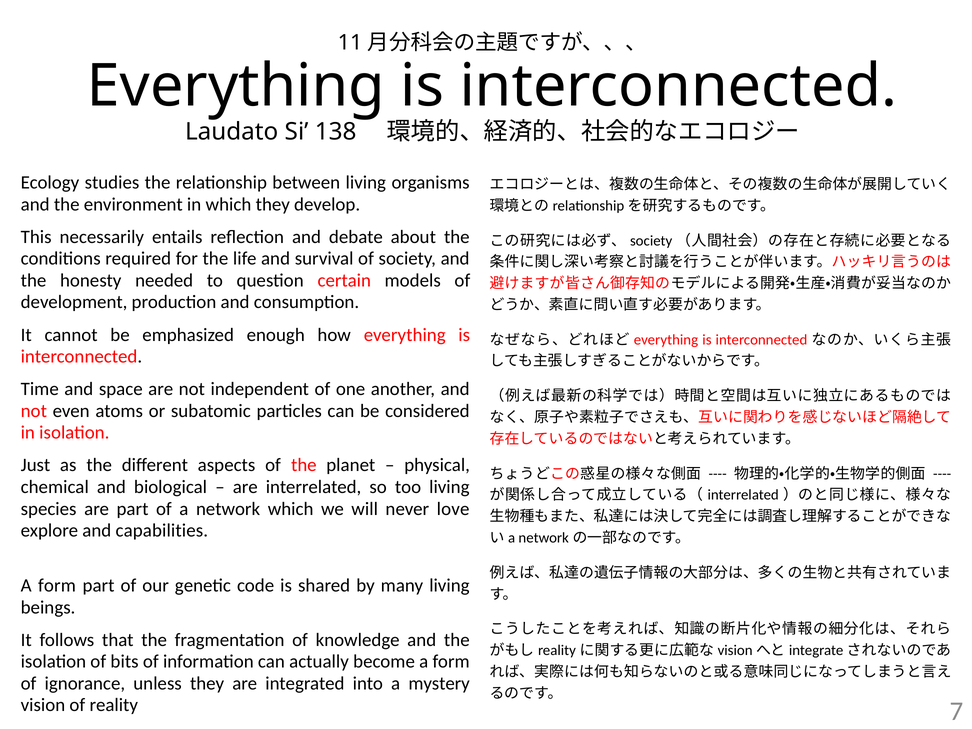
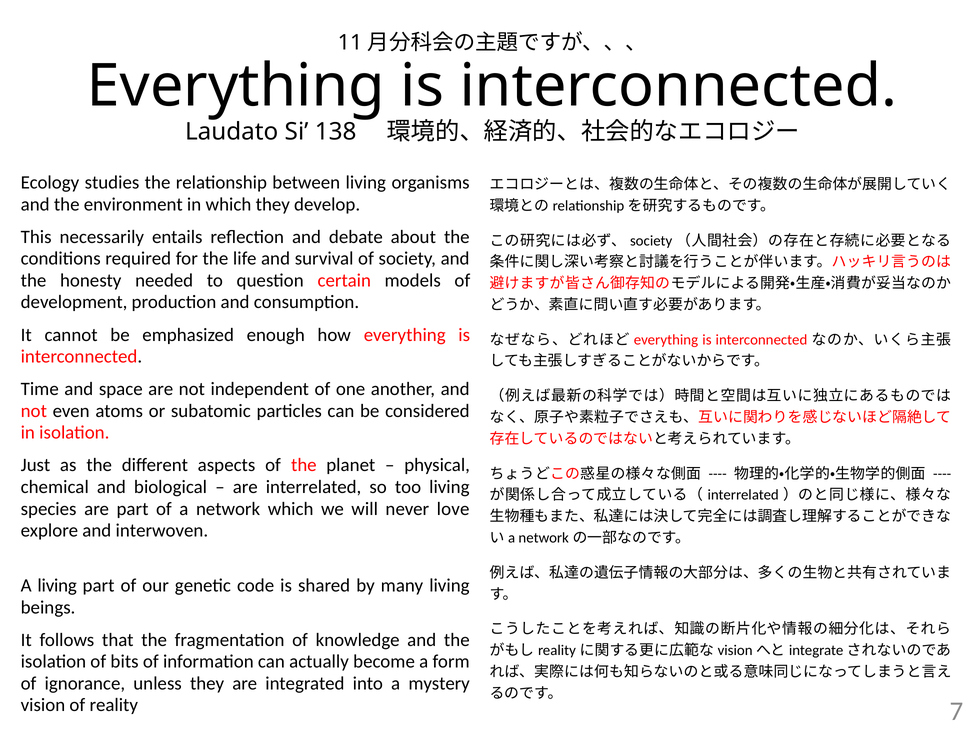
capabilities: capabilities -> interwoven (162, 531)
form: form -> living (57, 586)
